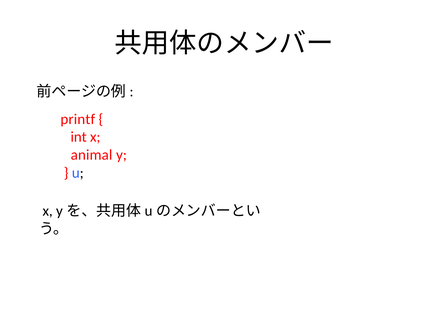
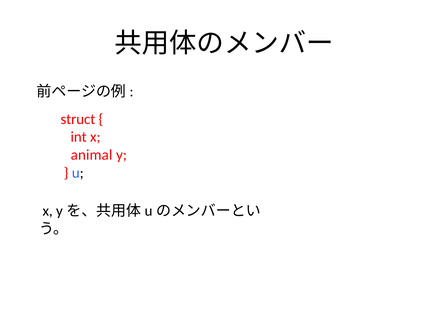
printf: printf -> struct (78, 119)
